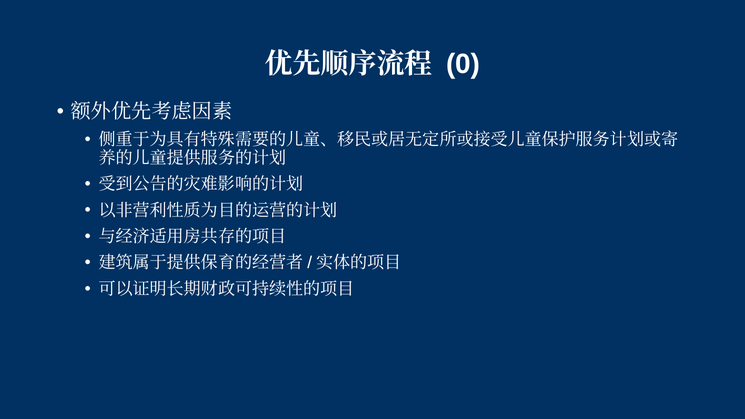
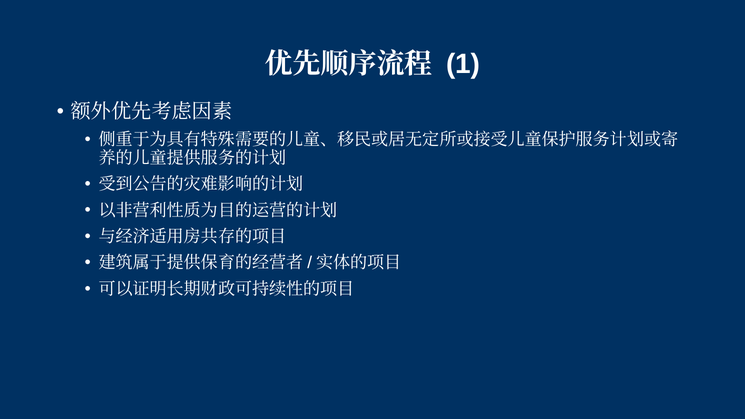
0: 0 -> 1 (463, 64)
